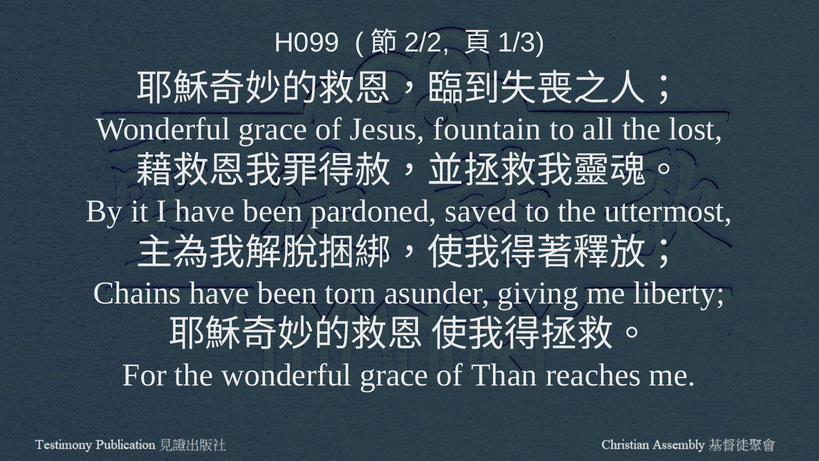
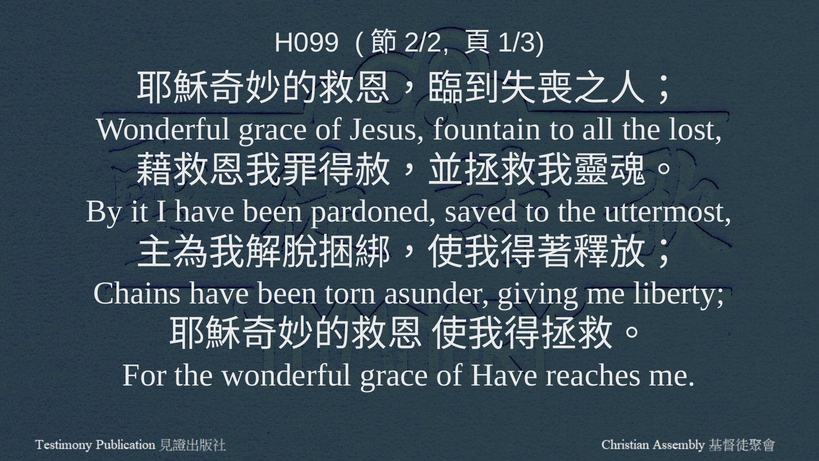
of Than: Than -> Have (504, 375)
